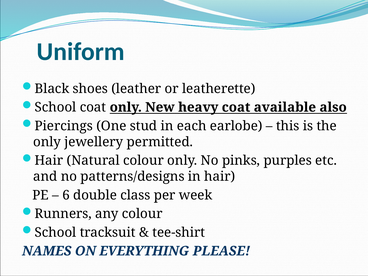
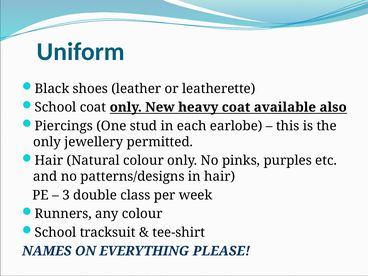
6: 6 -> 3 (66, 195)
